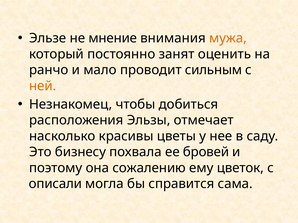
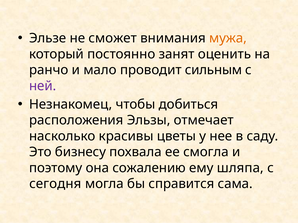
мнение: мнение -> сможет (113, 38)
ней colour: orange -> purple (43, 86)
бровей: бровей -> смогла (206, 152)
цветок: цветок -> шляпа (240, 168)
описали: описали -> сегодня (55, 184)
